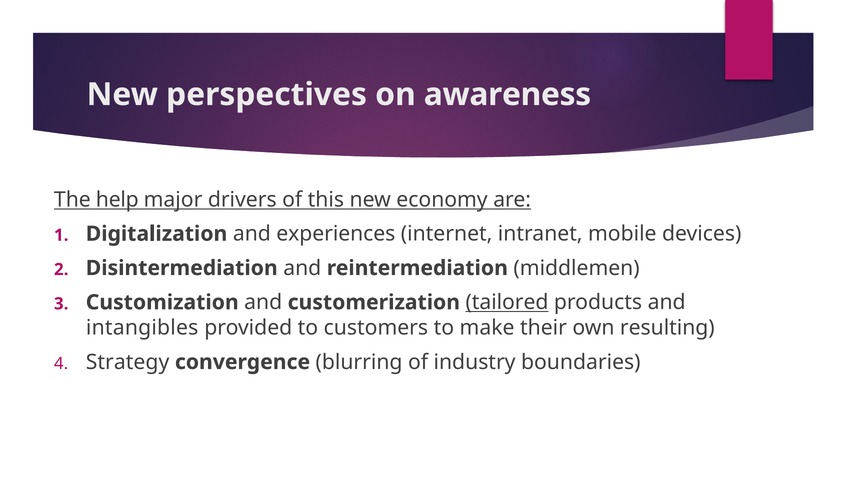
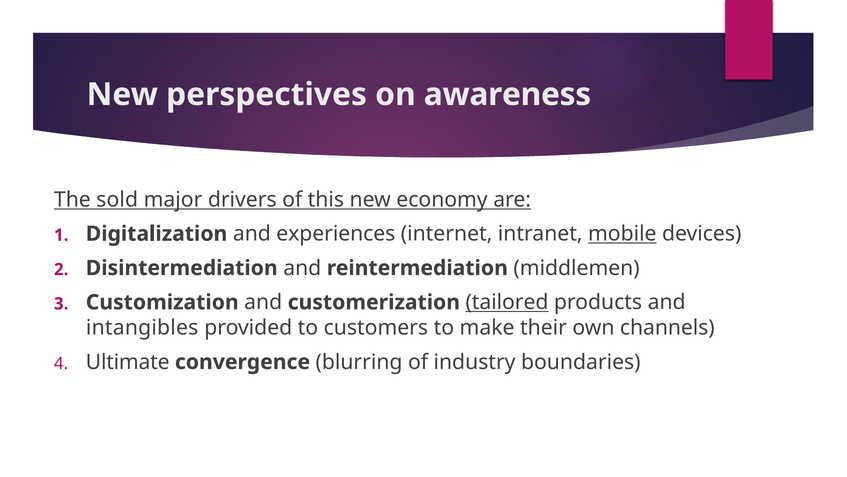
help: help -> sold (117, 199)
mobile underline: none -> present (622, 234)
resulting: resulting -> channels (667, 327)
Strategy: Strategy -> Ultimate (128, 362)
